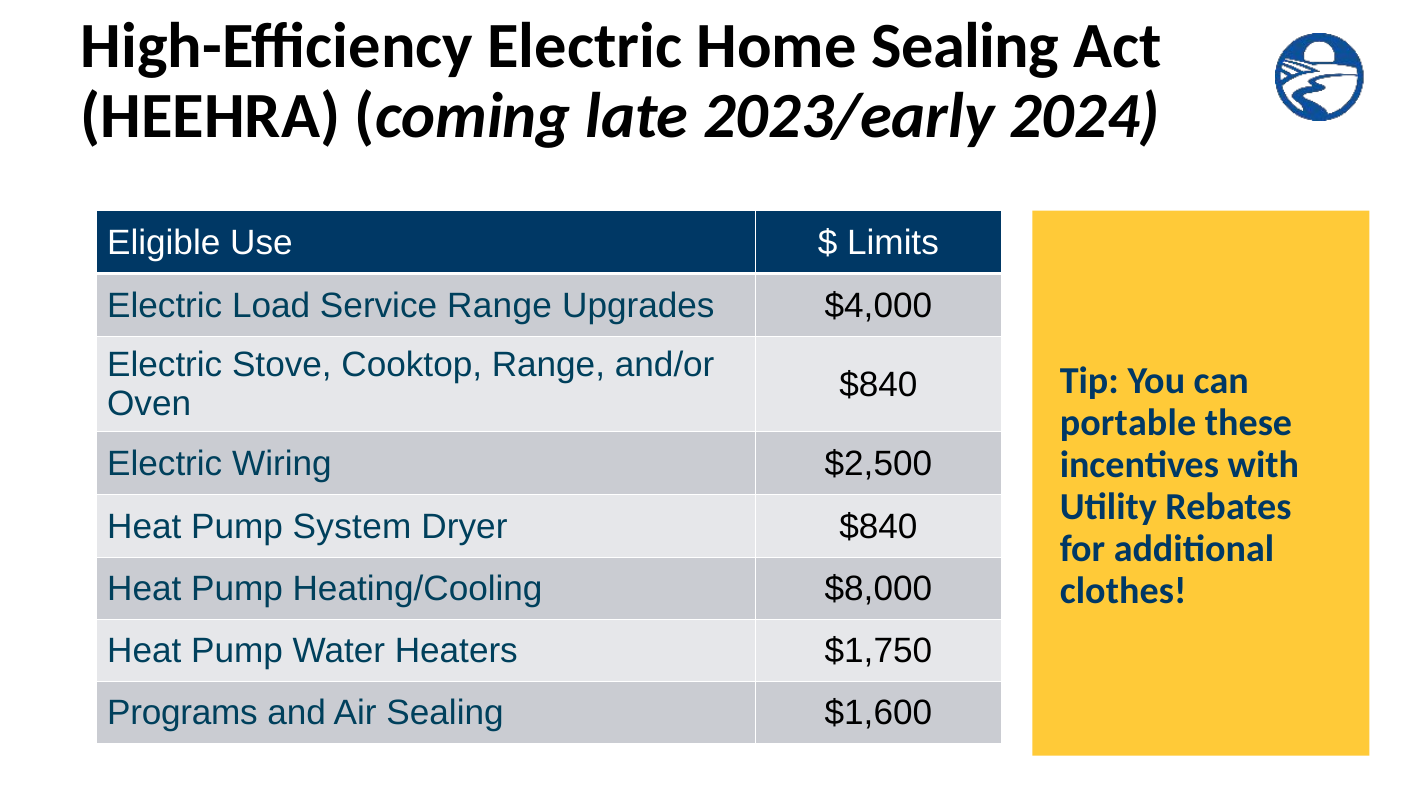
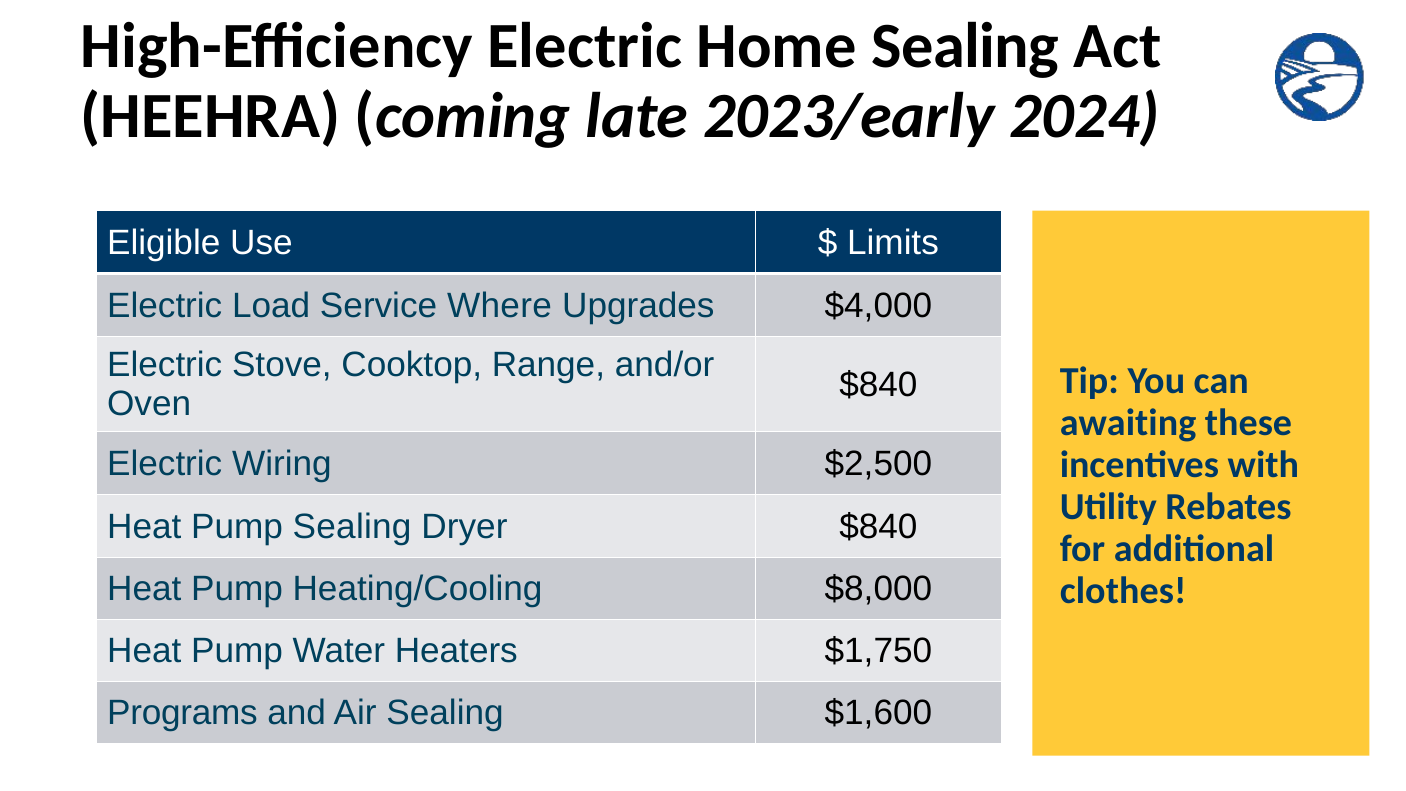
Service Range: Range -> Where (500, 306)
portable: portable -> awaiting (1128, 423)
Pump System: System -> Sealing (352, 526)
